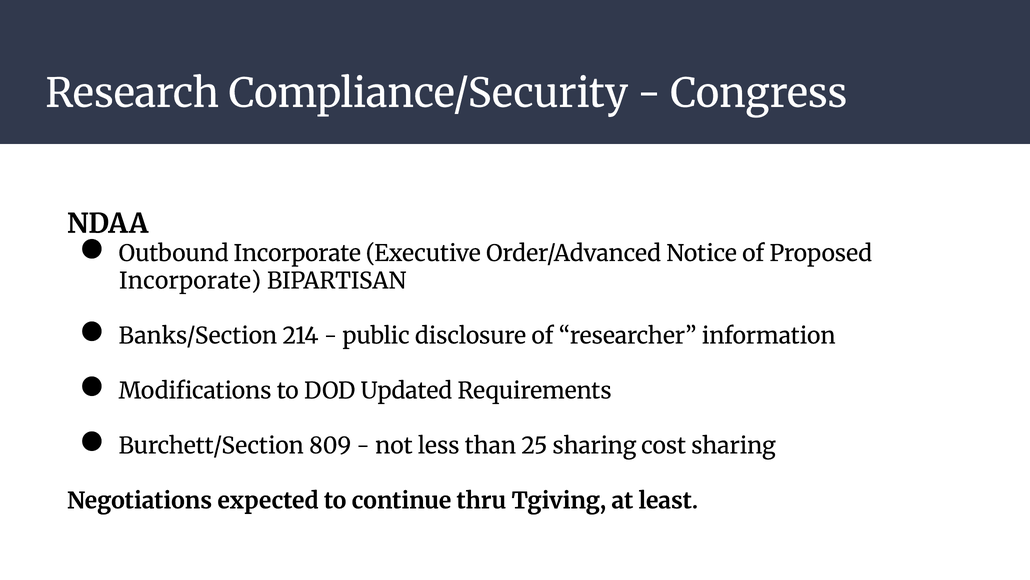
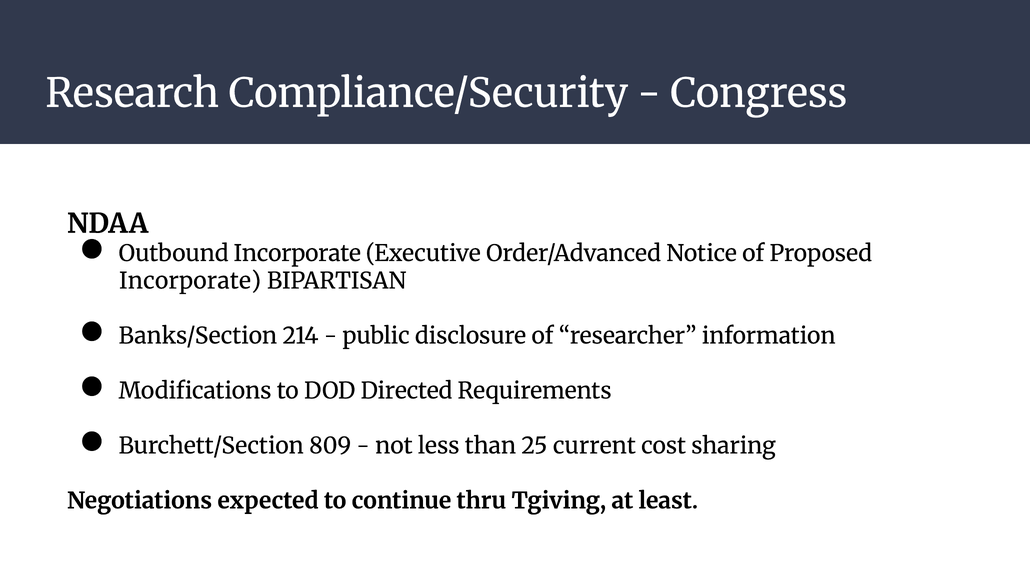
Updated: Updated -> Directed (406, 391)
25 sharing: sharing -> current (594, 445)
